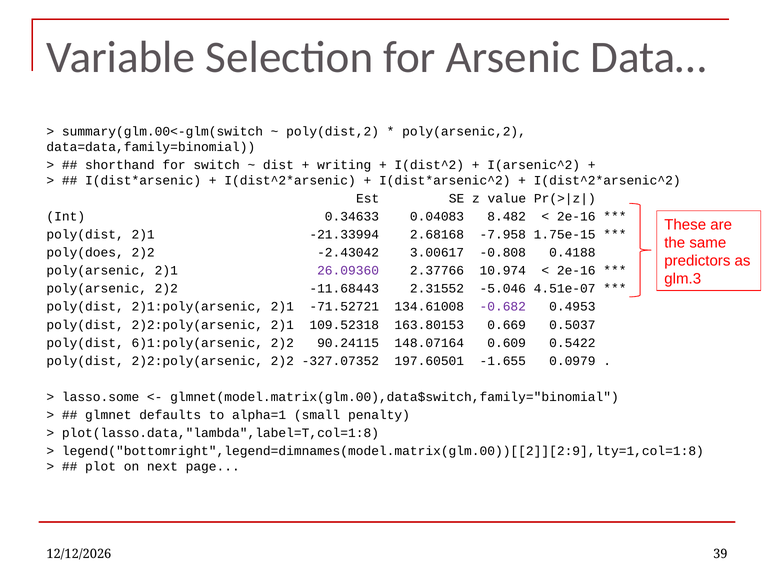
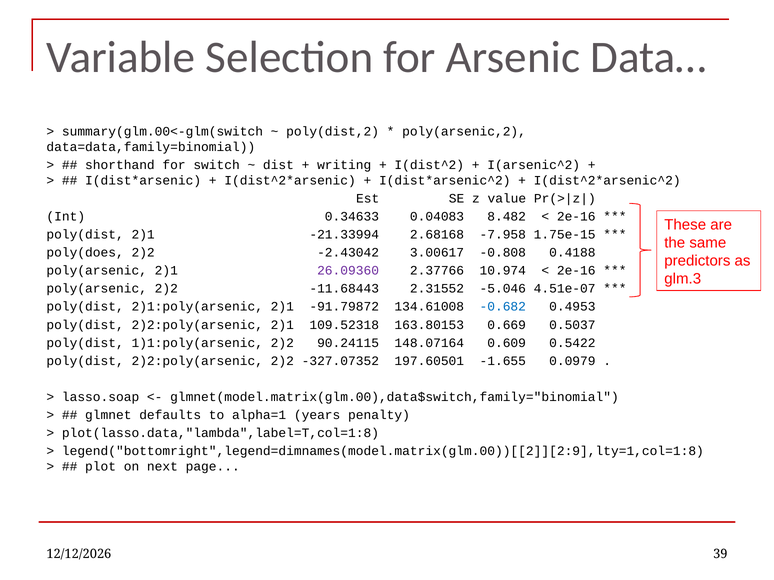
-71.52721: -71.52721 -> -91.79872 (344, 307)
-0.682 colour: purple -> blue (503, 307)
6)1:poly(arsenic: 6)1:poly(arsenic -> 1)1:poly(arsenic (197, 343)
lasso.some: lasso.some -> lasso.soap (101, 397)
small: small -> years (317, 415)
